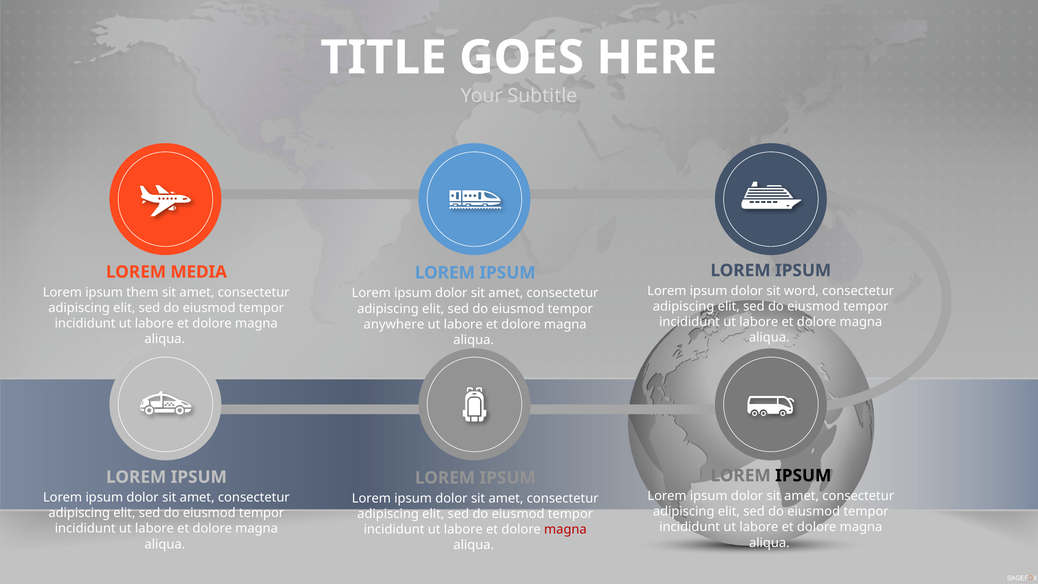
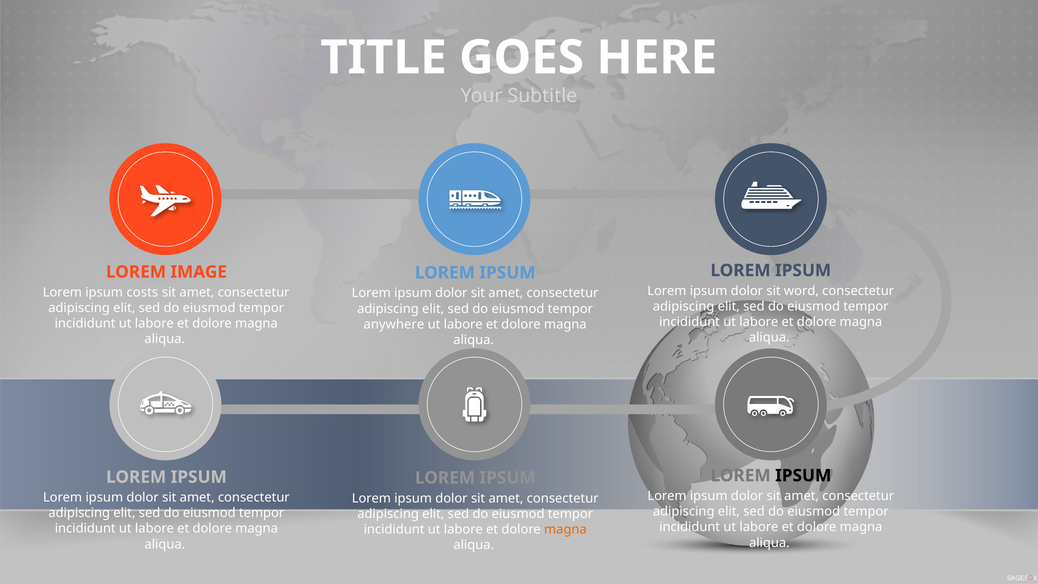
MEDIA: MEDIA -> IMAGE (199, 272)
them: them -> costs (142, 292)
magna colour: red -> orange (565, 529)
